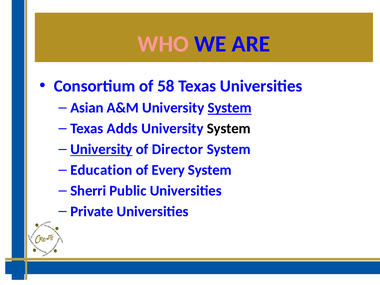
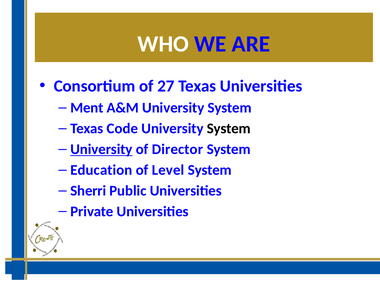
WHO colour: pink -> white (163, 44)
58: 58 -> 27 (166, 86)
Asian: Asian -> Ment (87, 108)
System underline: present -> none (230, 108)
Adds: Adds -> Code (122, 129)
Every: Every -> Level (168, 170)
